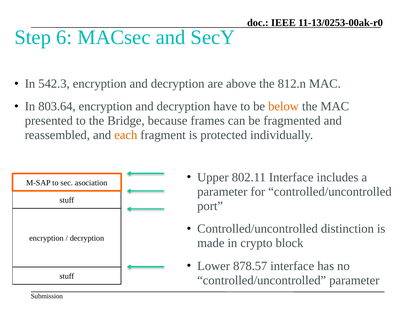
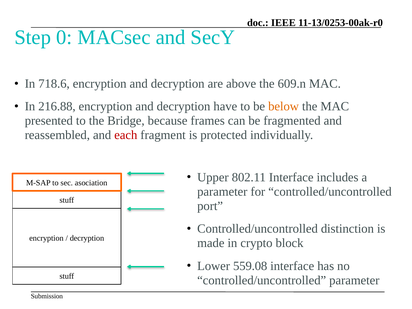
6: 6 -> 0 (64, 37)
542.3: 542.3 -> 718.6 (54, 84)
812.n: 812.n -> 609.n (292, 84)
803.64: 803.64 -> 216.88 (57, 106)
each colour: orange -> red (126, 135)
878.57: 878.57 -> 559.08 (250, 266)
